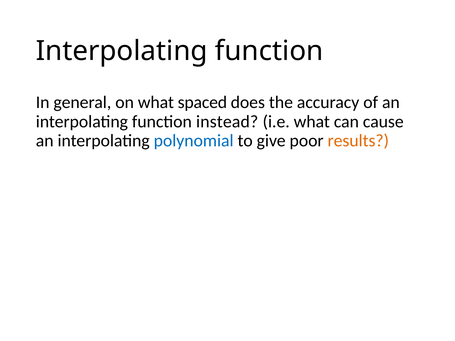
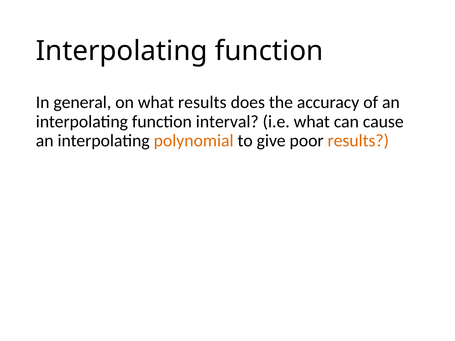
what spaced: spaced -> results (202, 103)
instead: instead -> interval (227, 122)
polynomial colour: blue -> orange (194, 141)
